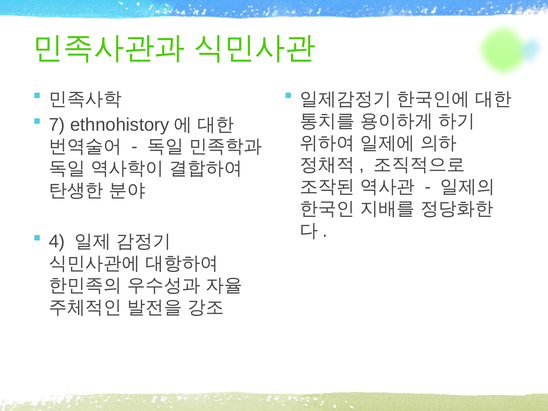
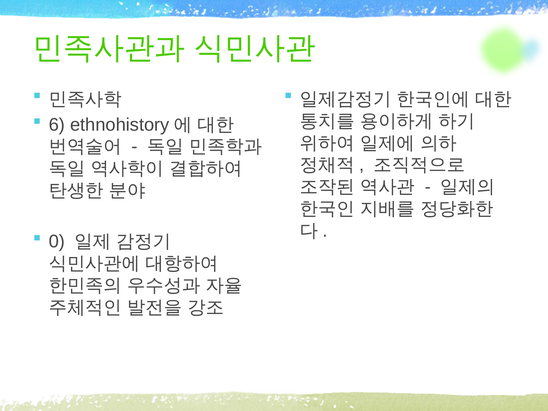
7: 7 -> 6 (57, 125)
4: 4 -> 0 (57, 242)
